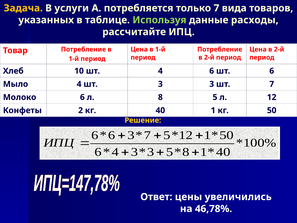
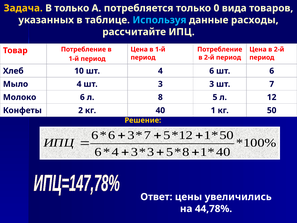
В услуги: услуги -> только (72, 8)
только 7: 7 -> 0 (216, 8)
Используя colour: light green -> light blue (159, 20)
46,78%: 46,78% -> 44,78% (214, 209)
